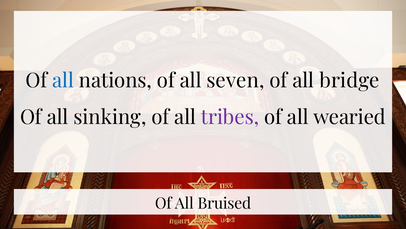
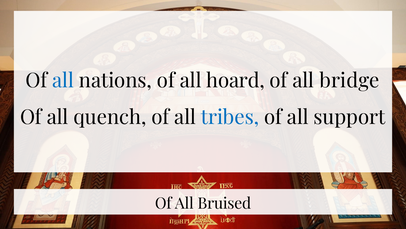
seven: seven -> hoard (236, 81)
sinking: sinking -> quench (110, 117)
tribes colour: purple -> blue (230, 117)
wearied: wearied -> support (349, 117)
